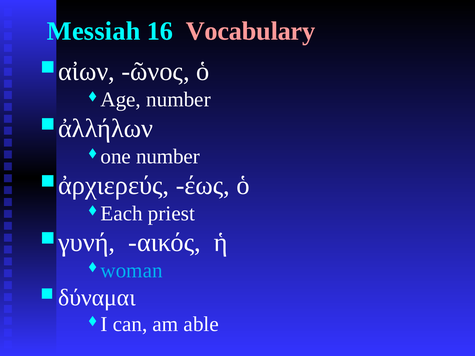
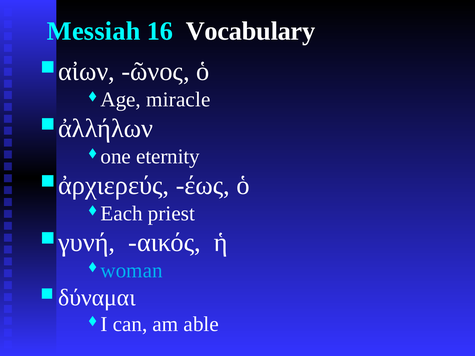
Vocabulary colour: pink -> white (251, 31)
Age number: number -> miracle (178, 100)
one number: number -> eternity (168, 157)
